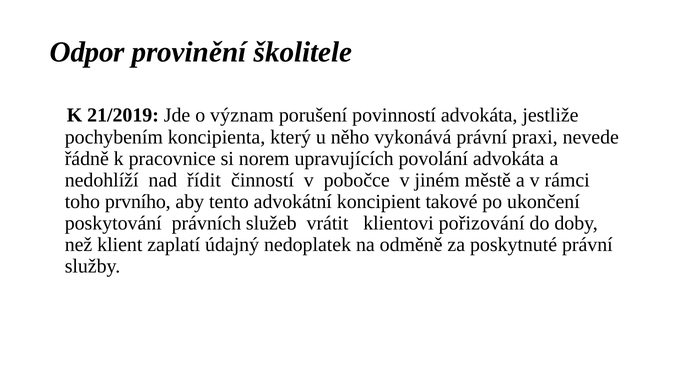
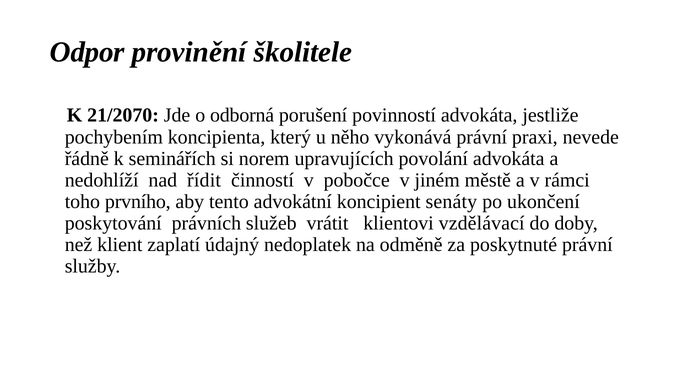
21/2019: 21/2019 -> 21/2070 (123, 115)
význam: význam -> odborná (242, 115)
pracovnice: pracovnice -> seminářích (172, 158)
takové: takové -> senáty (451, 201)
pořizování: pořizování -> vzdělávací (482, 223)
